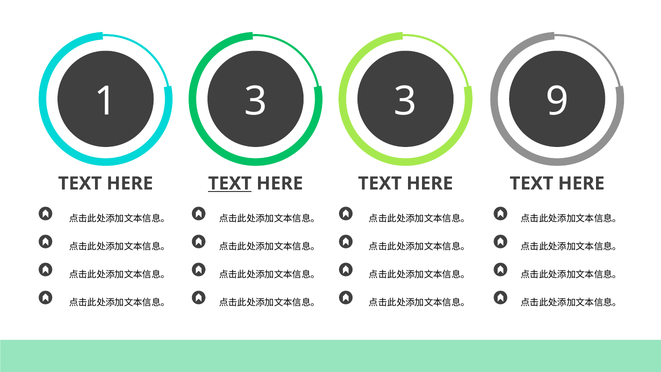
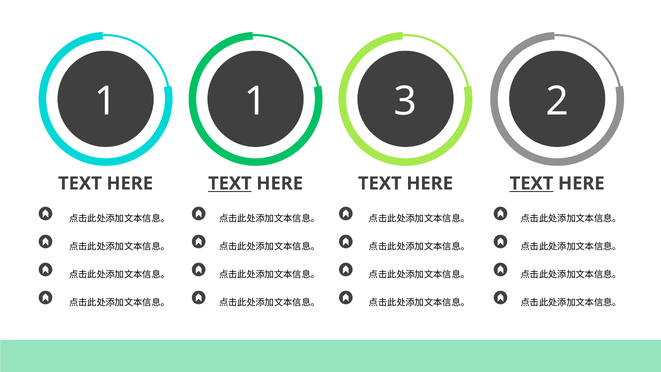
1 3: 3 -> 1 (256, 102)
9: 9 -> 2 (557, 102)
TEXT underline: none -> present (532, 183)
